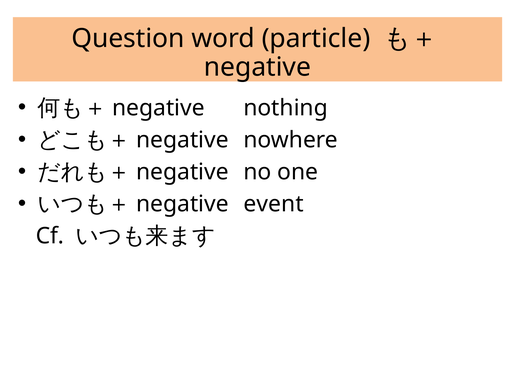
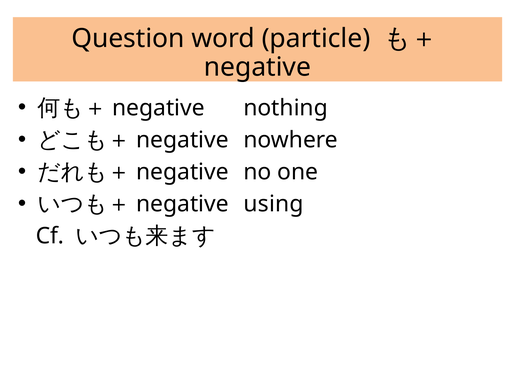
event: event -> using (274, 204)
